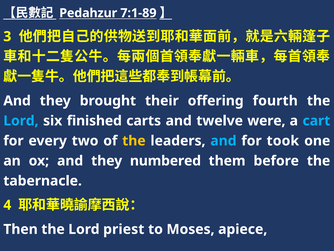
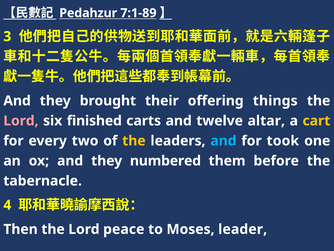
fourth: fourth -> things (275, 101)
Lord colour: light blue -> pink (21, 121)
were: were -> altar (266, 121)
cart colour: light blue -> yellow (316, 121)
priest: priest -> peace (124, 229)
apiece: apiece -> leader (243, 229)
